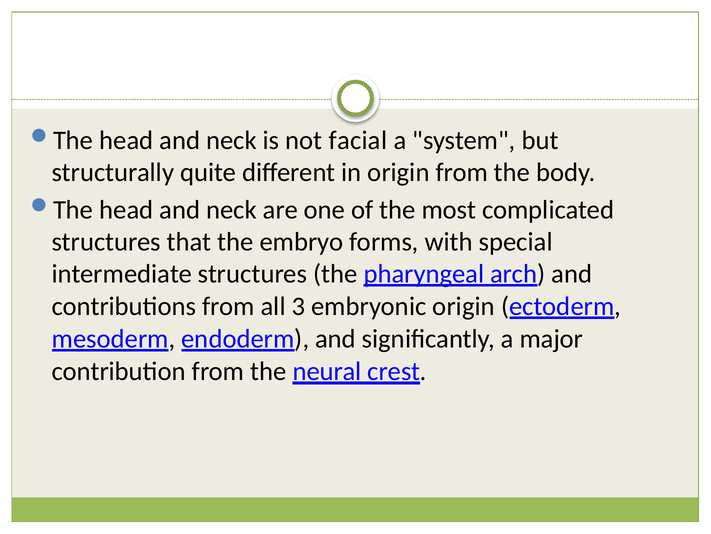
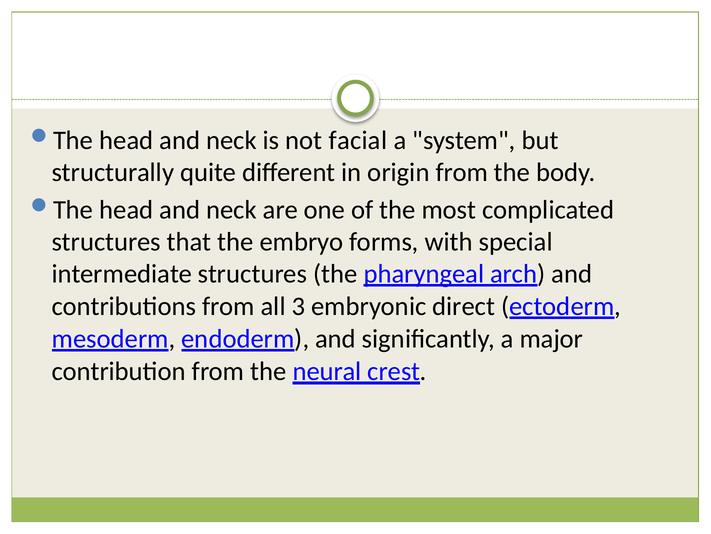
embryonic origin: origin -> direct (464, 306)
